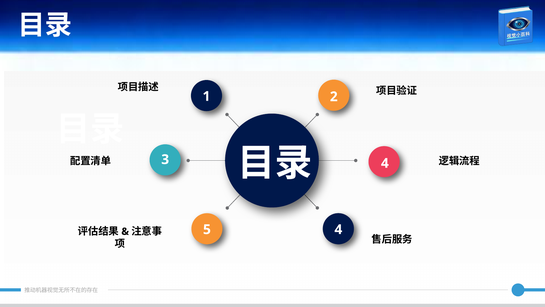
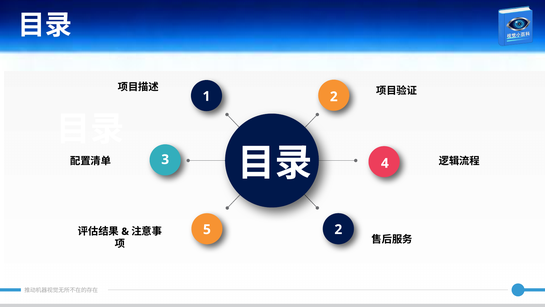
5 4: 4 -> 2 (338, 229)
